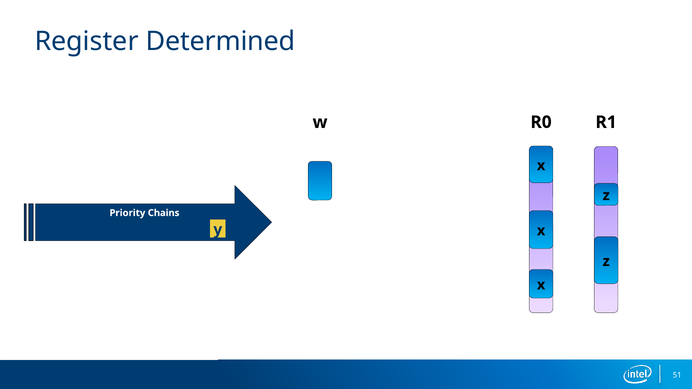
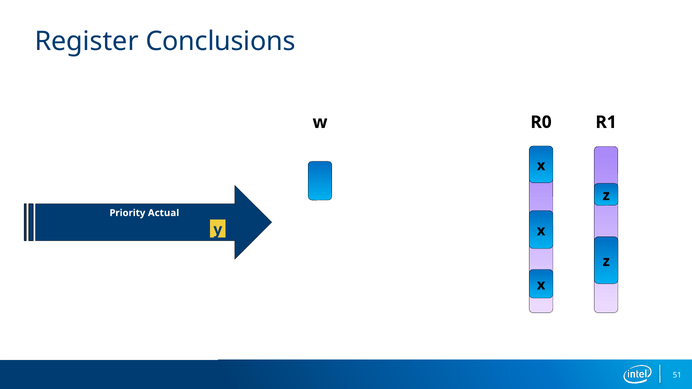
Determined: Determined -> Conclusions (221, 41)
Chains: Chains -> Actual (163, 213)
